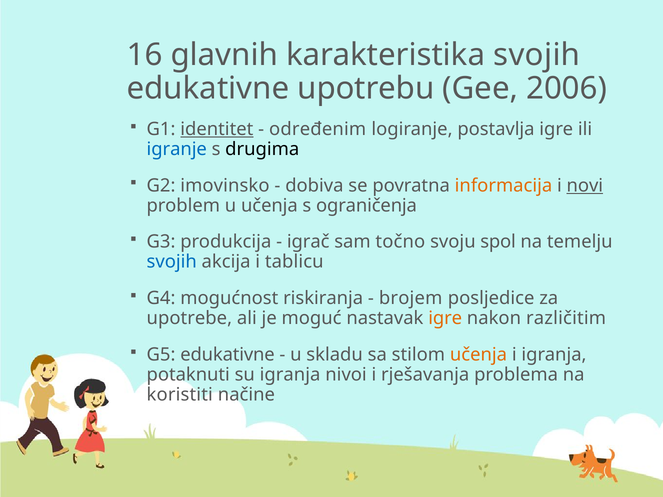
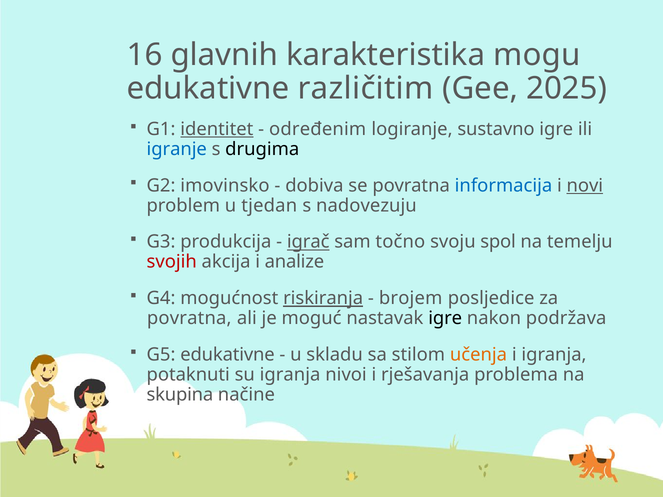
karakteristika svojih: svojih -> mogu (537, 55)
upotrebu: upotrebu -> različitim (366, 89)
2006: 2006 -> 2025 (567, 89)
postavlja: postavlja -> sustavno (496, 129)
informacija colour: orange -> blue (504, 186)
u učenja: učenja -> tjedan (269, 206)
ograničenja: ograničenja -> nadovezuju (366, 206)
igrač underline: none -> present (308, 242)
svojih colour: blue -> red (172, 262)
tablicu: tablicu -> analize (294, 262)
riskiranja underline: none -> present (323, 298)
upotrebe: upotrebe -> povratna (189, 318)
igre colour: orange -> black (445, 318)
različitim: različitim -> podržava (566, 318)
koristiti: koristiti -> skupina (180, 395)
